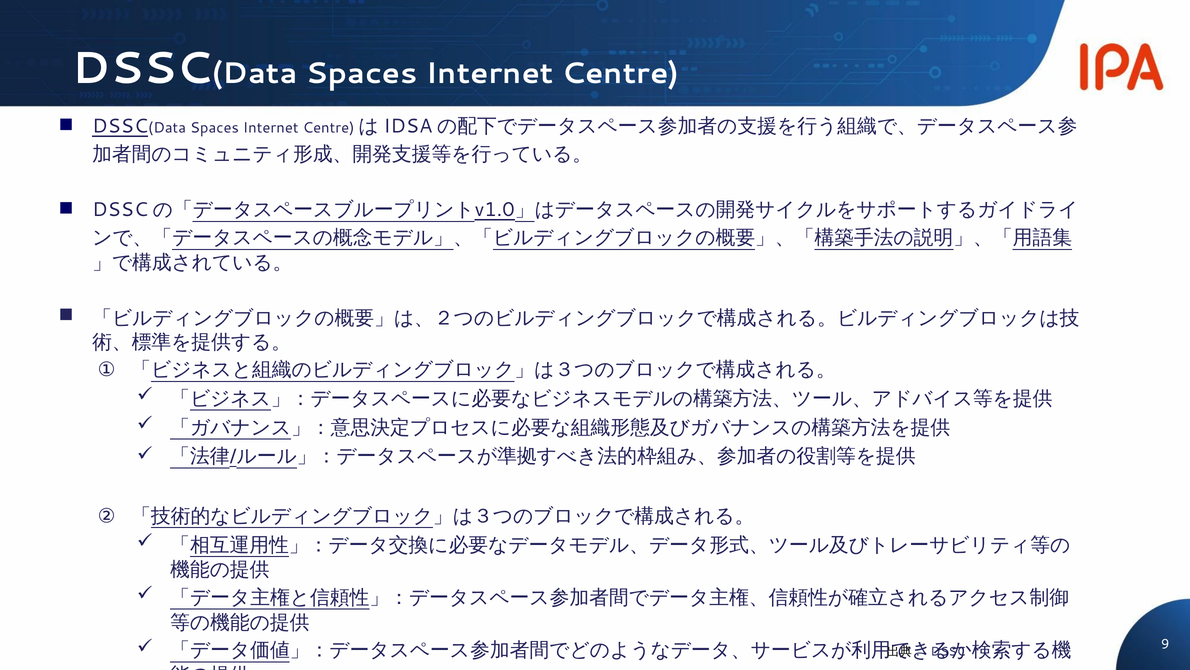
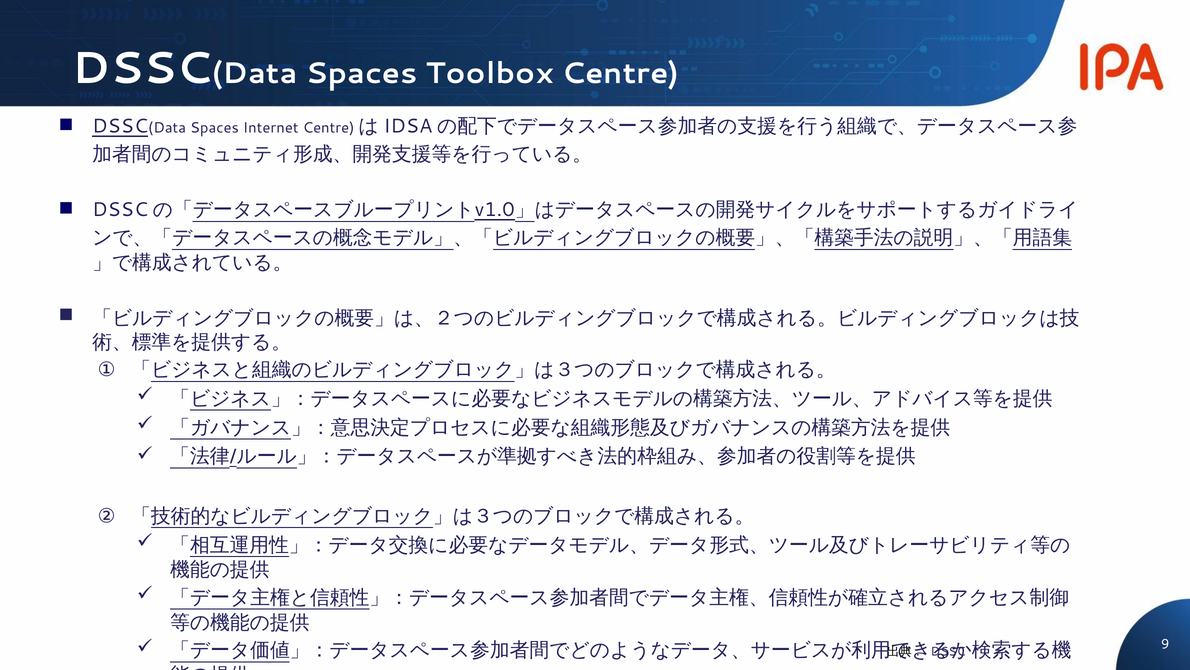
Internet: Internet -> Toolbox (489, 73)
